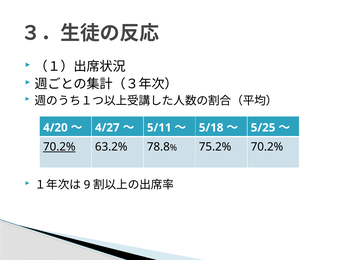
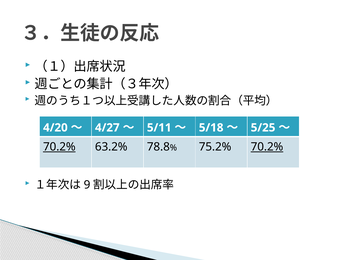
70.2% underline: none -> present (267, 147)
